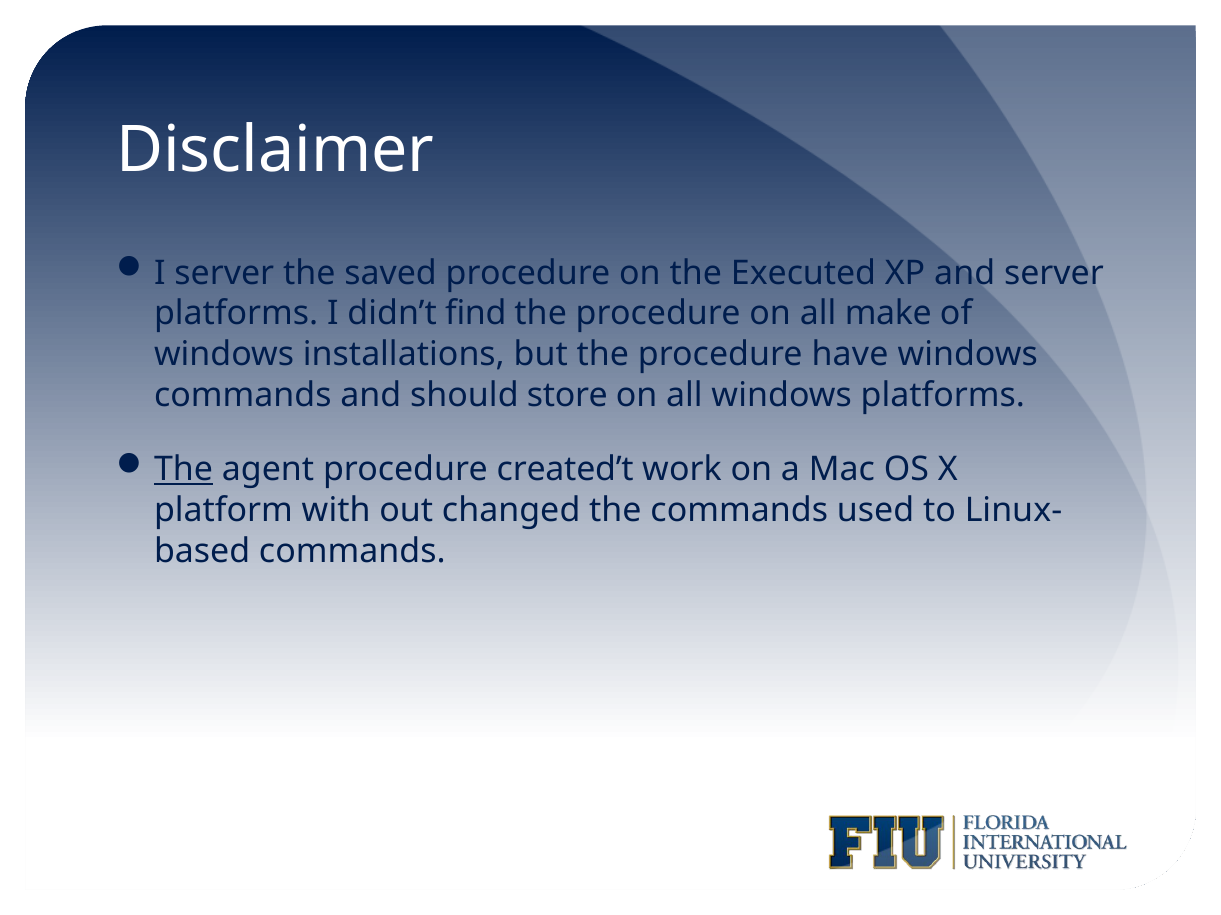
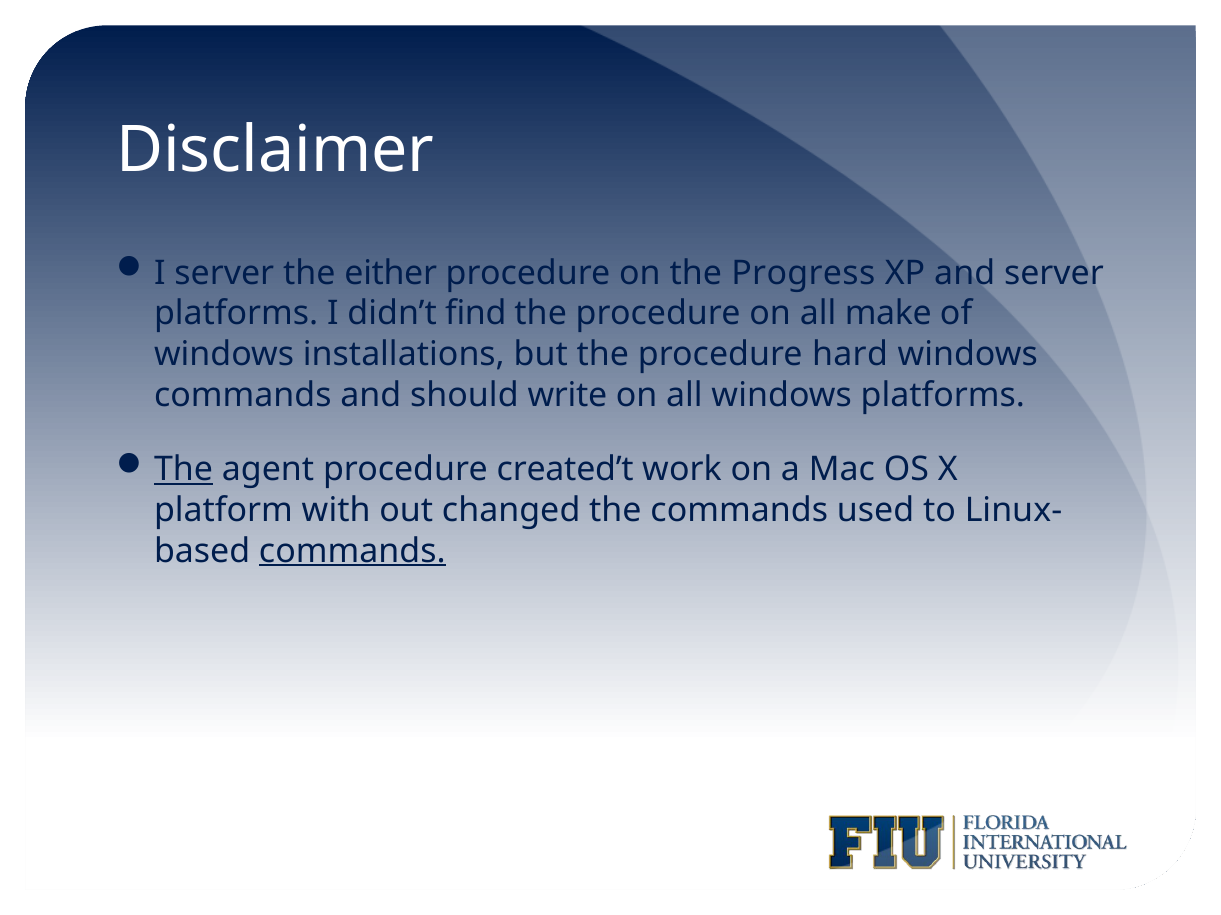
saved: saved -> either (391, 273)
Executed: Executed -> Progress (803, 273)
have: have -> hard (850, 354)
store: store -> write (567, 395)
commands underline: none -> present (352, 551)
